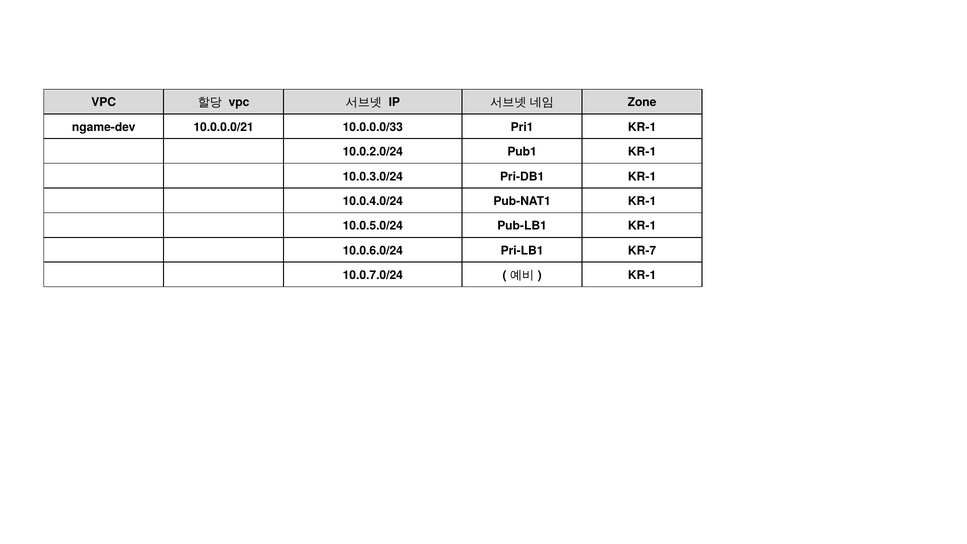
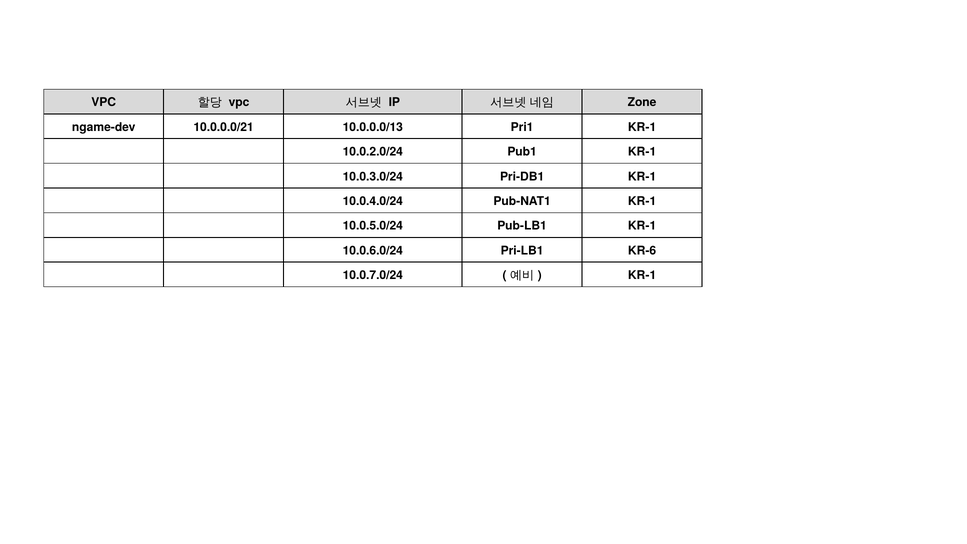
10.0.0.0/33: 10.0.0.0/33 -> 10.0.0.0/13 (373, 127)
KR-7: KR-7 -> KR-6 (642, 251)
